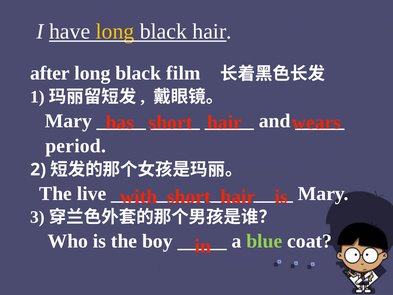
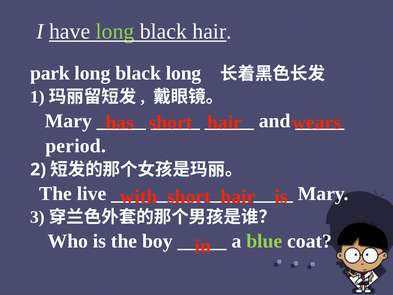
long colour: yellow -> light green (115, 31)
after: after -> park (50, 73)
black film: film -> long (184, 73)
